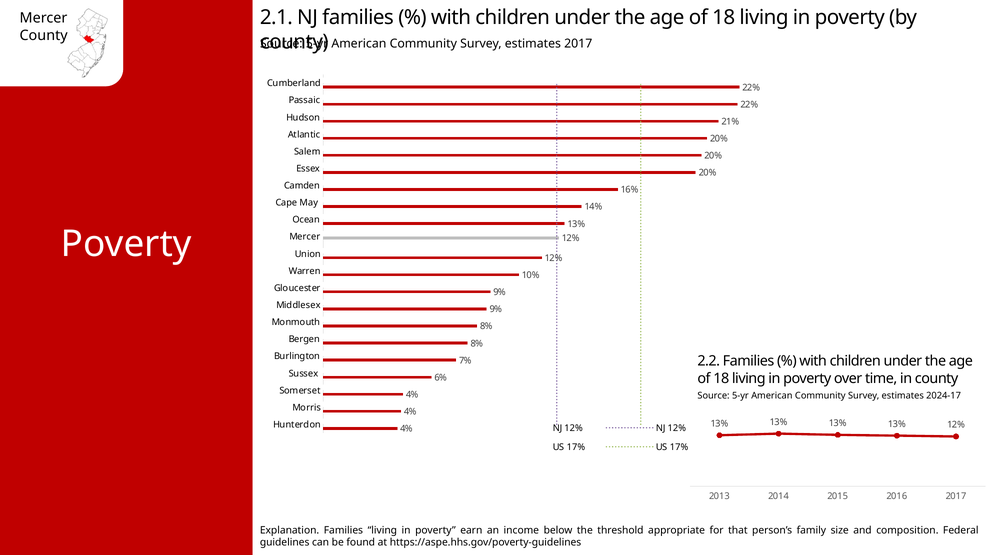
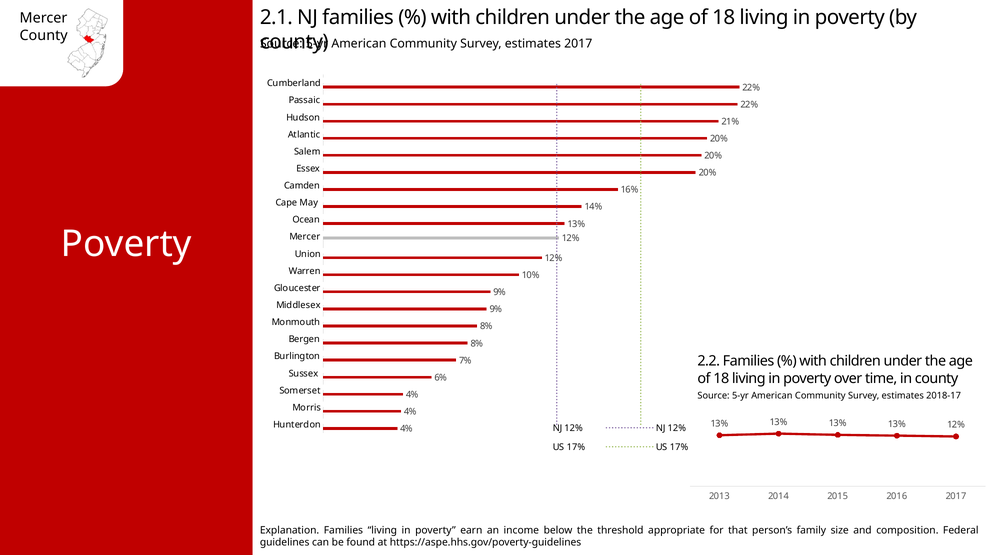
2024-17: 2024-17 -> 2018-17 (944, 396)
